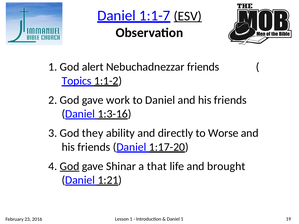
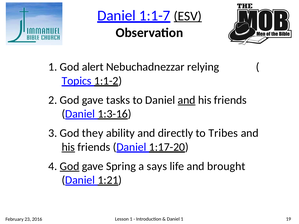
Nebuchadnezzar friends: friends -> relying (203, 67)
work: work -> tasks (118, 100)
and underline: none -> present (187, 100)
Worse: Worse -> Tribes (223, 133)
his underline: none -> present (68, 147)
Shinar: Shinar -> Spring (121, 166)
that: that -> says (157, 166)
